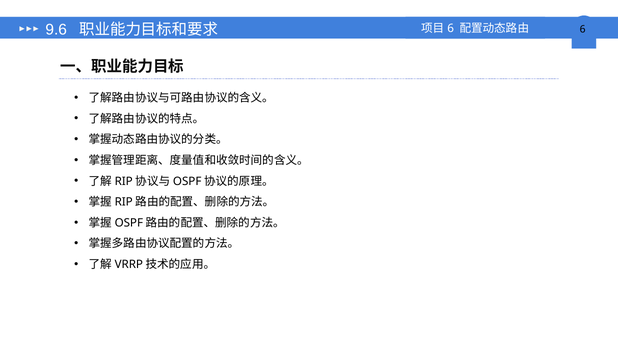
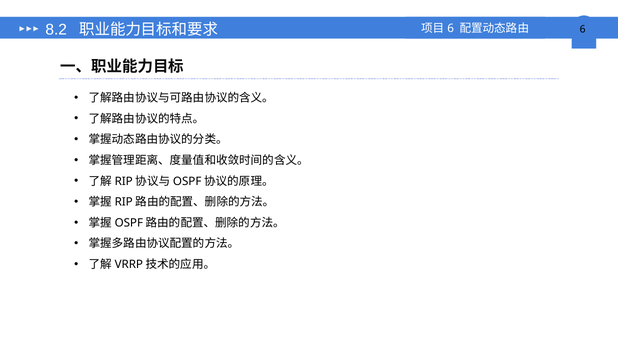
9.6: 9.6 -> 8.2 (56, 30)
